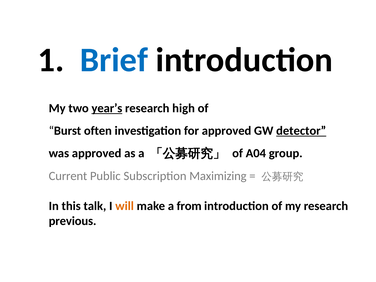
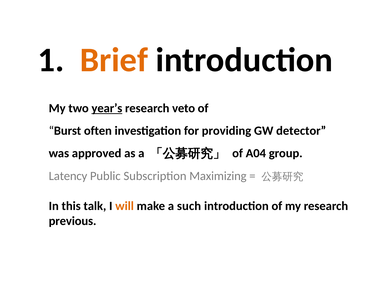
Brief colour: blue -> orange (114, 60)
high: high -> veto (184, 108)
for approved: approved -> providing (227, 131)
detector underline: present -> none (301, 131)
Current: Current -> Latency (68, 176)
from: from -> such (189, 206)
